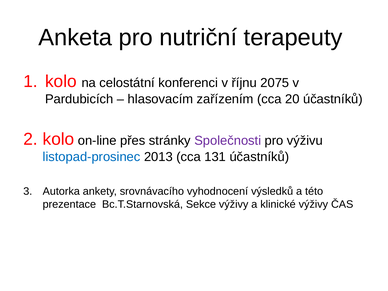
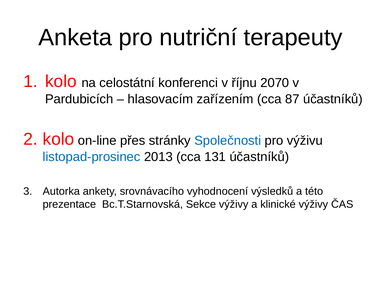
2075: 2075 -> 2070 (275, 83)
20: 20 -> 87 (292, 99)
Společnosti colour: purple -> blue (228, 141)
